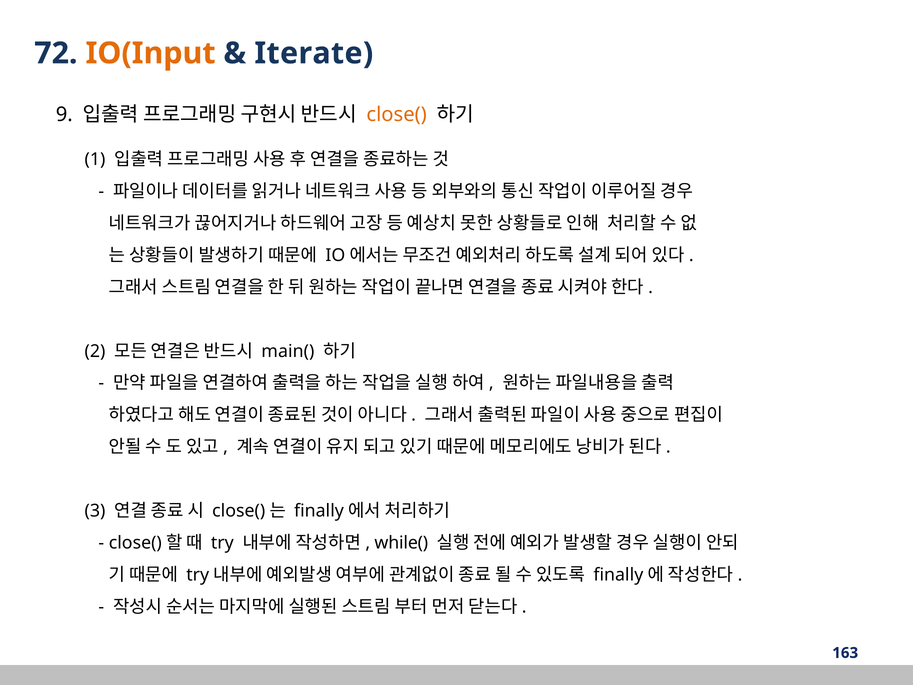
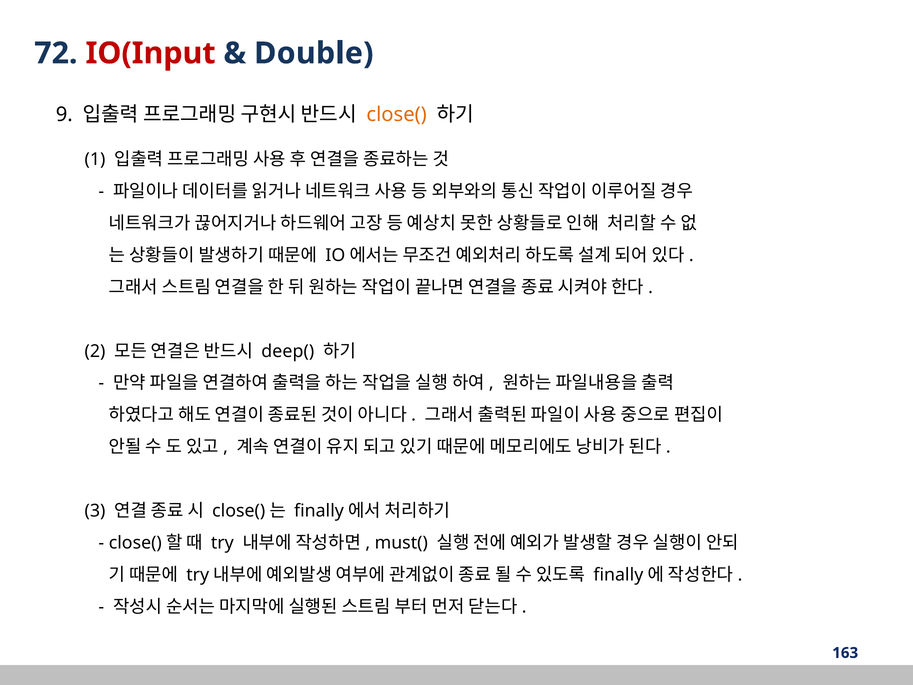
IO(Input colour: orange -> red (151, 53)
Iterate: Iterate -> Double (314, 53)
main(: main( -> deep( (288, 351)
while(: while( -> must( (401, 543)
